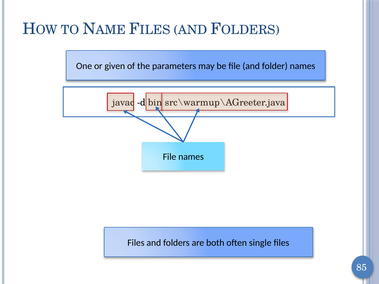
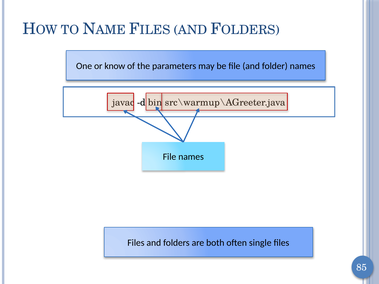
given: given -> know (115, 66)
